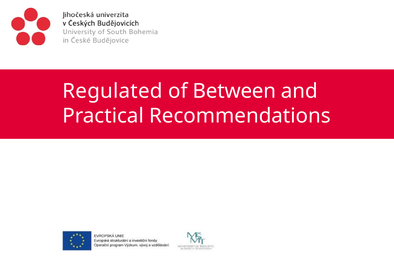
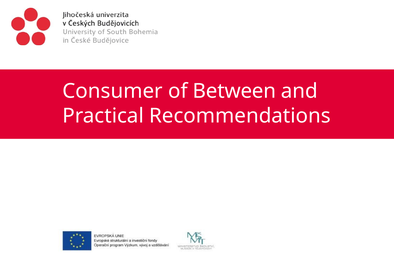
Regulated: Regulated -> Consumer (113, 91)
